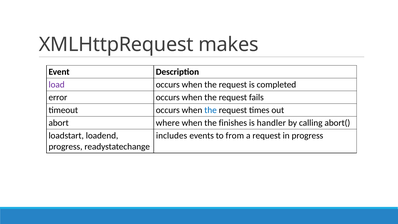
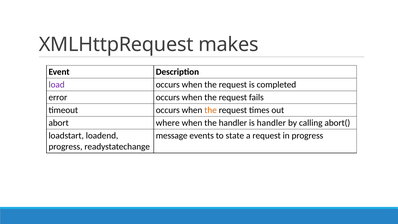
the colour: blue -> orange (211, 110)
the finishes: finishes -> handler (233, 123)
includes: includes -> message (172, 136)
from: from -> state (235, 136)
